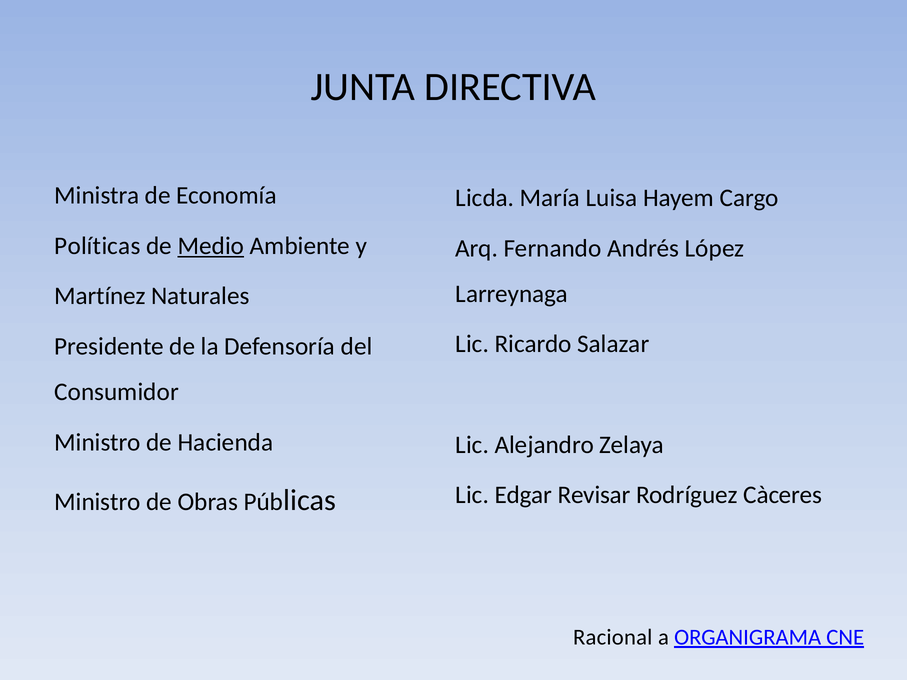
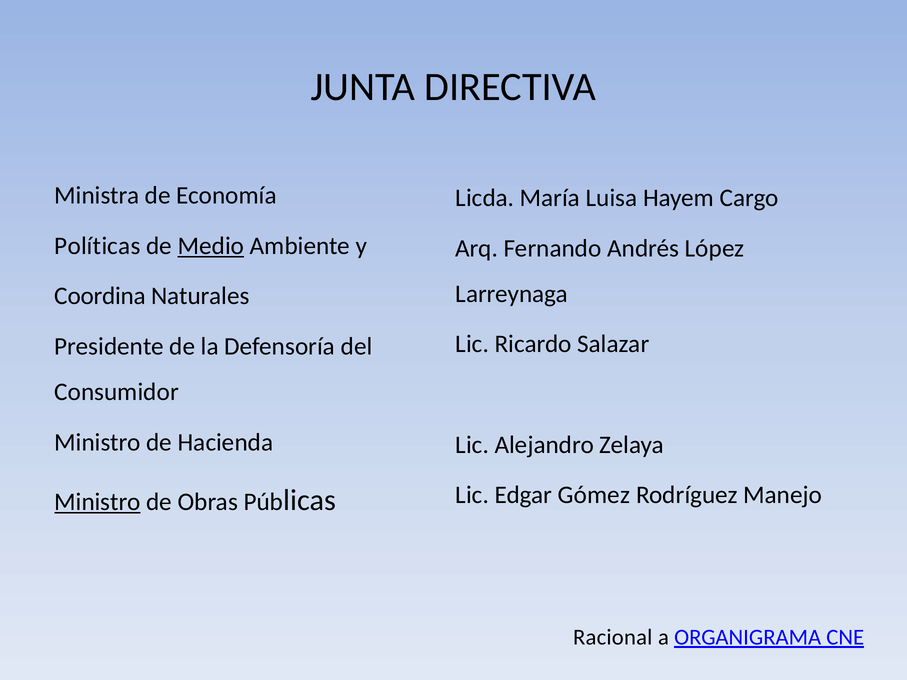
Martínez: Martínez -> Coordina (100, 296)
Revisar: Revisar -> Gómez (594, 495)
Càceres: Càceres -> Manejo (783, 495)
Ministro underline: none -> present (98, 502)
